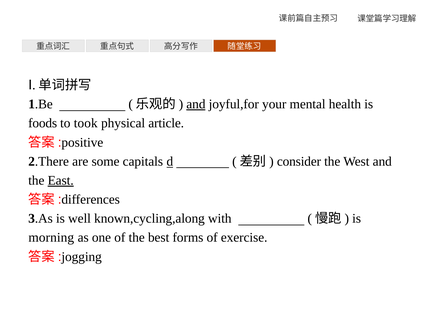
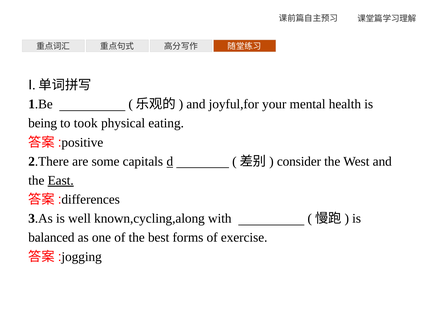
and underline: present -> none (196, 104)
foods: foods -> being (43, 123)
article: article -> eating (166, 123)
morning: morning -> balanced (51, 237)
